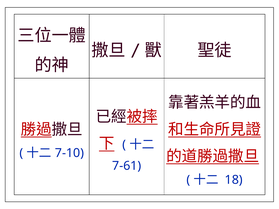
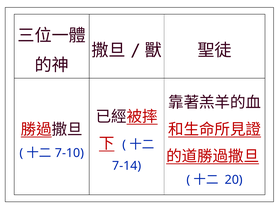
7-61: 7-61 -> 7-14 (127, 166)
18: 18 -> 20 (234, 180)
